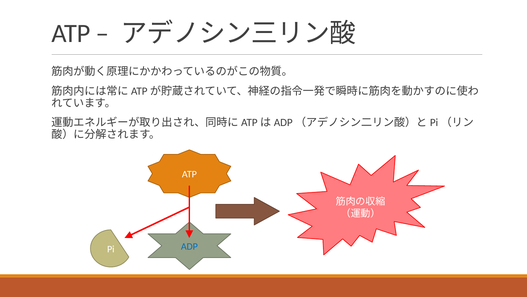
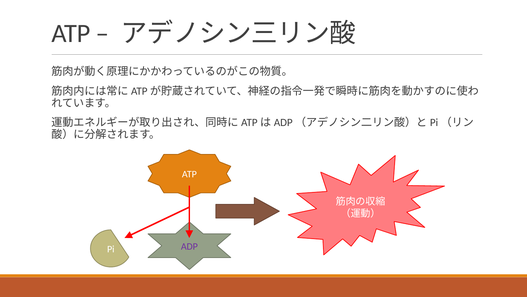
ADP colour: blue -> purple (189, 246)
